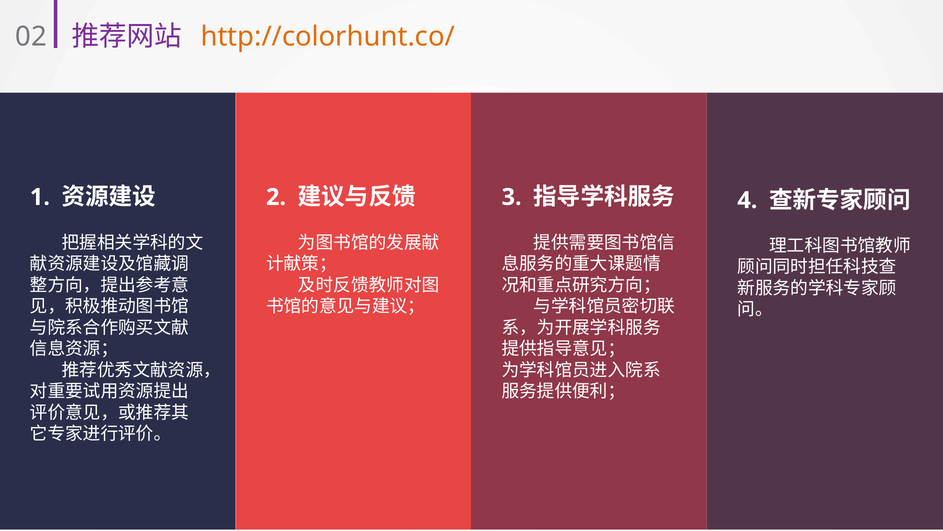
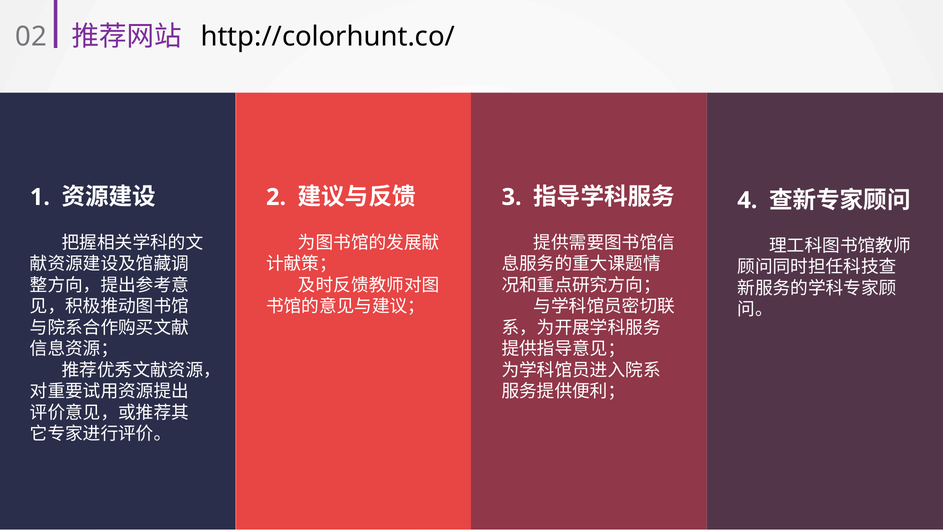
http://colorhunt.co/ colour: orange -> black (328, 36)
